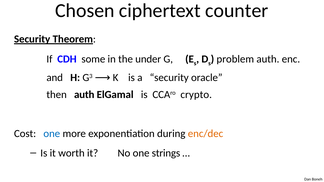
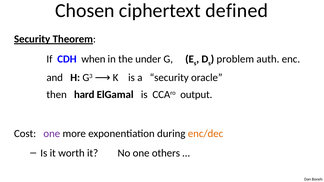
counter: counter -> defined (237, 10)
some: some -> when (93, 59)
then auth: auth -> hard (84, 95)
crypto: crypto -> output (196, 95)
one colour: blue -> purple (52, 134)
strings: strings -> others (166, 153)
